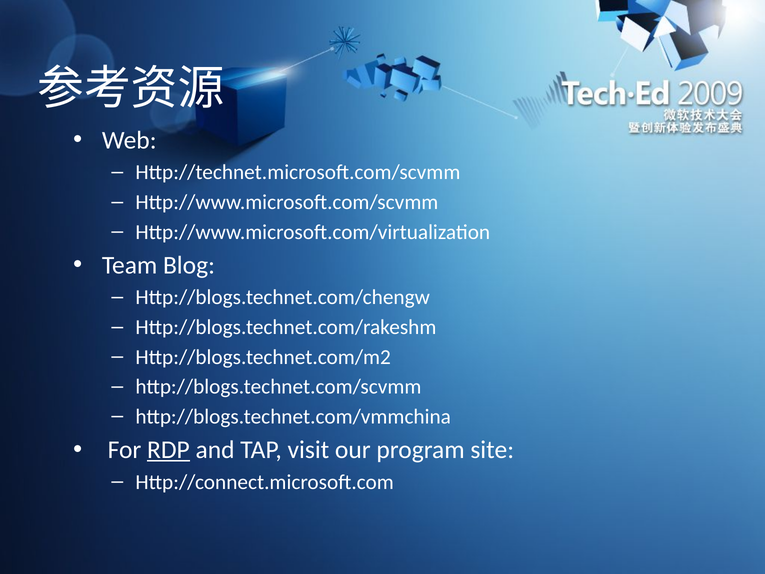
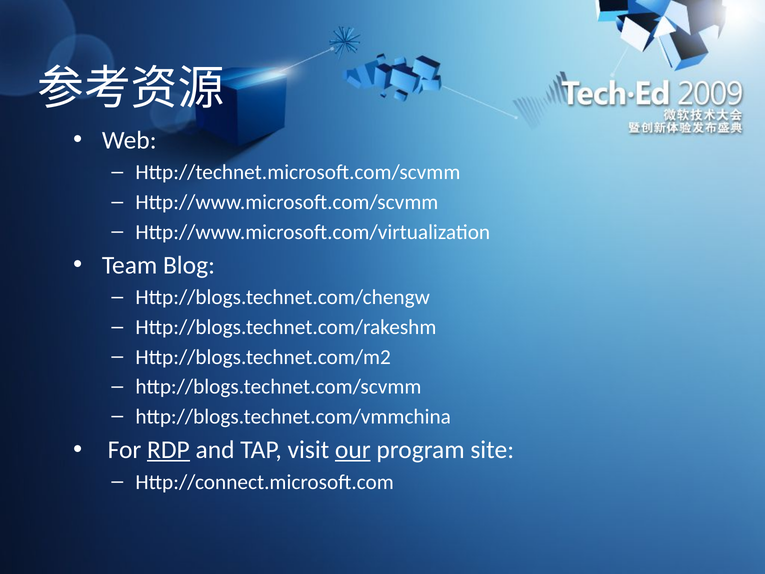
our underline: none -> present (353, 450)
